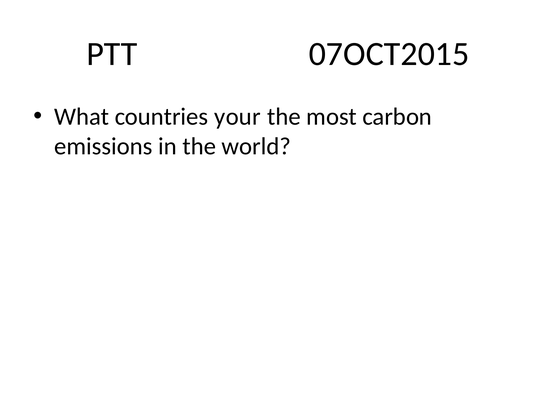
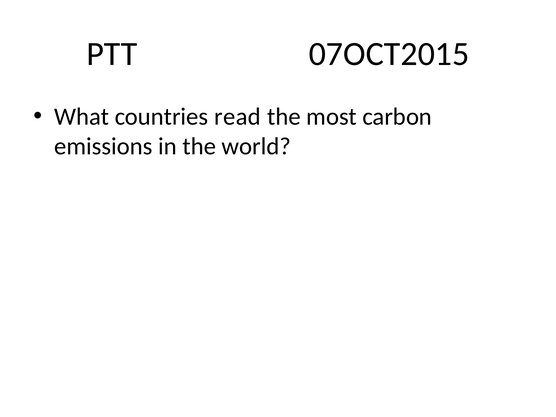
your: your -> read (238, 117)
